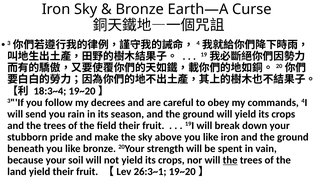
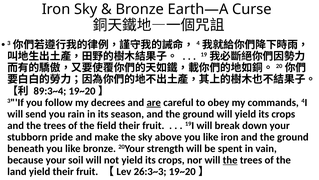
18:3~4: 18:3~4 -> 89:3~4 (50, 91)
are underline: none -> present (154, 102)
26:3~1: 26:3~1 -> 26:3~3 (150, 171)
